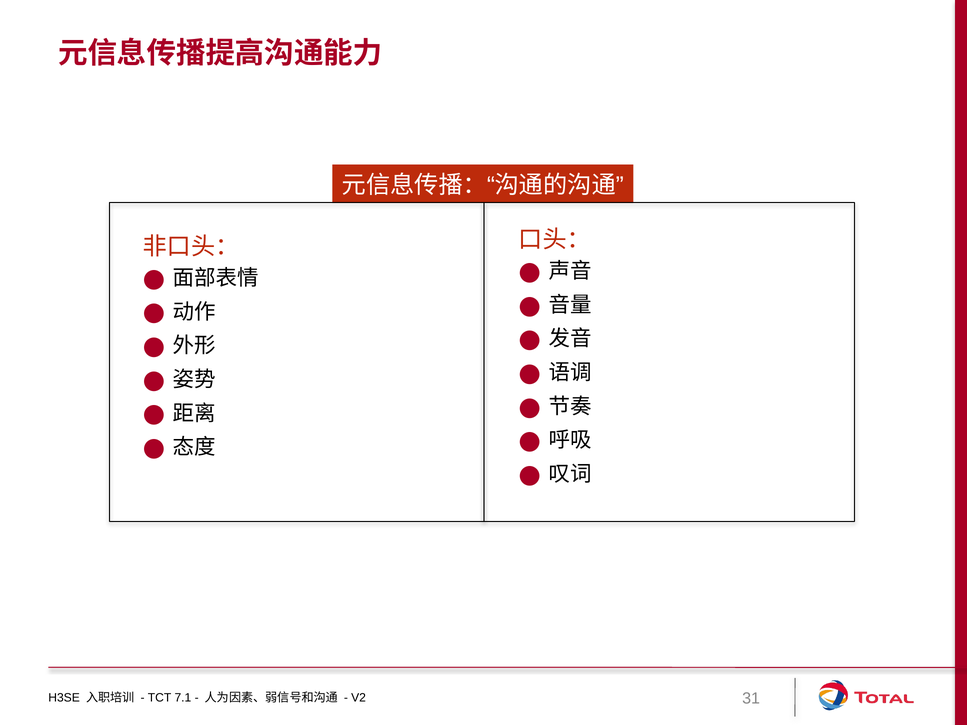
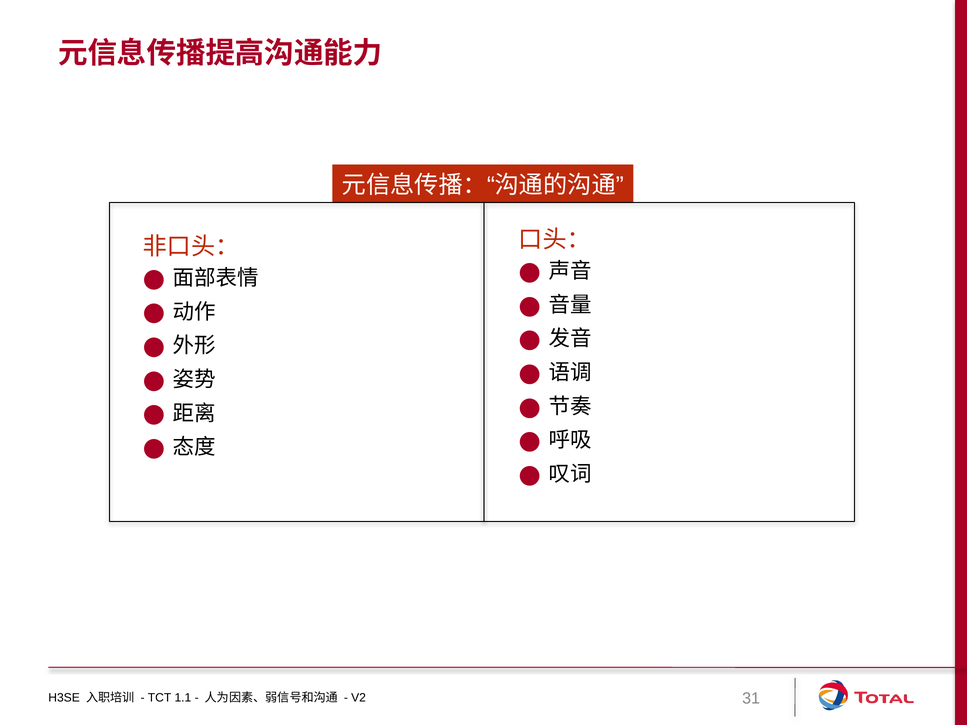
7.1: 7.1 -> 1.1 (183, 698)
